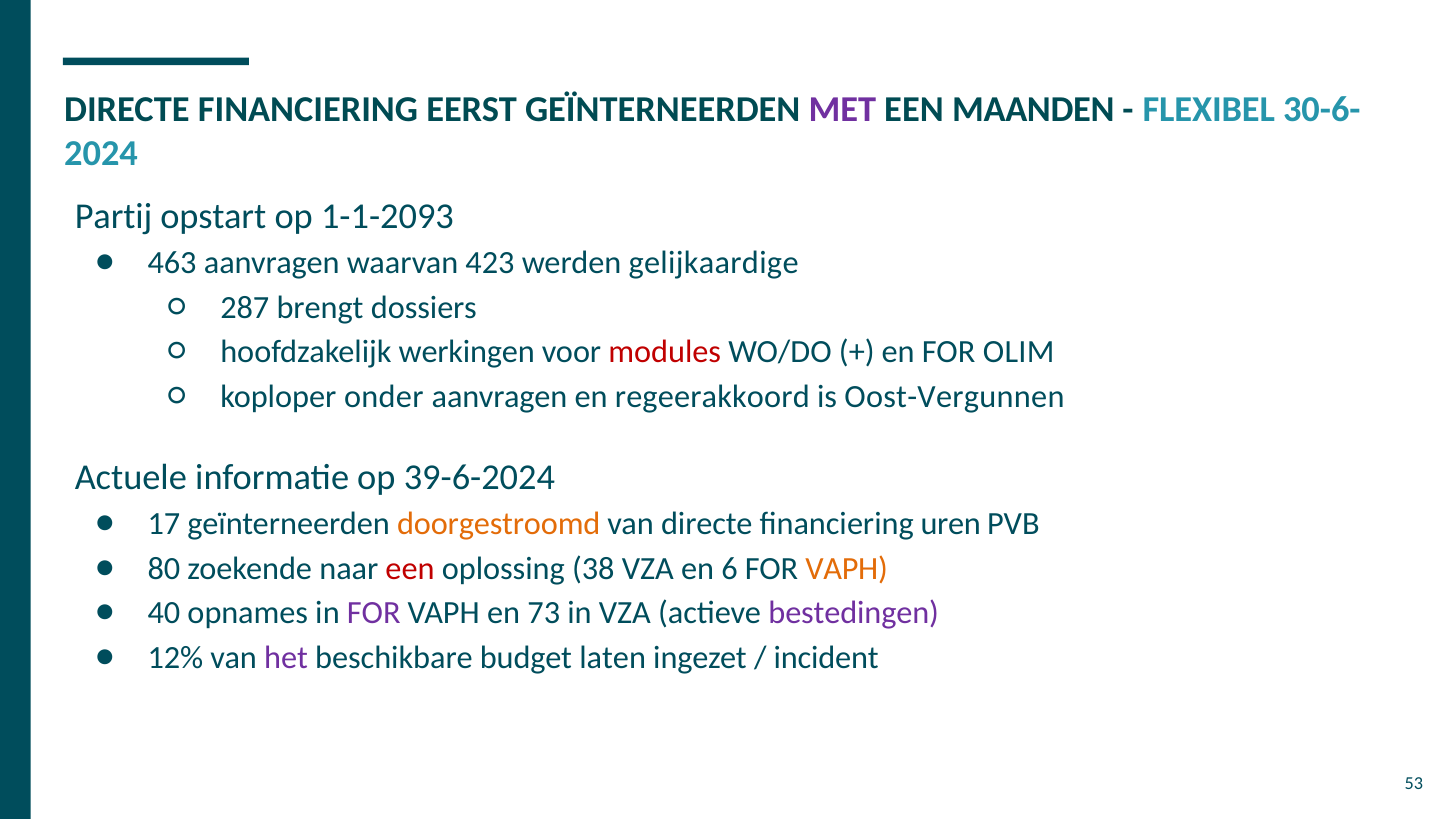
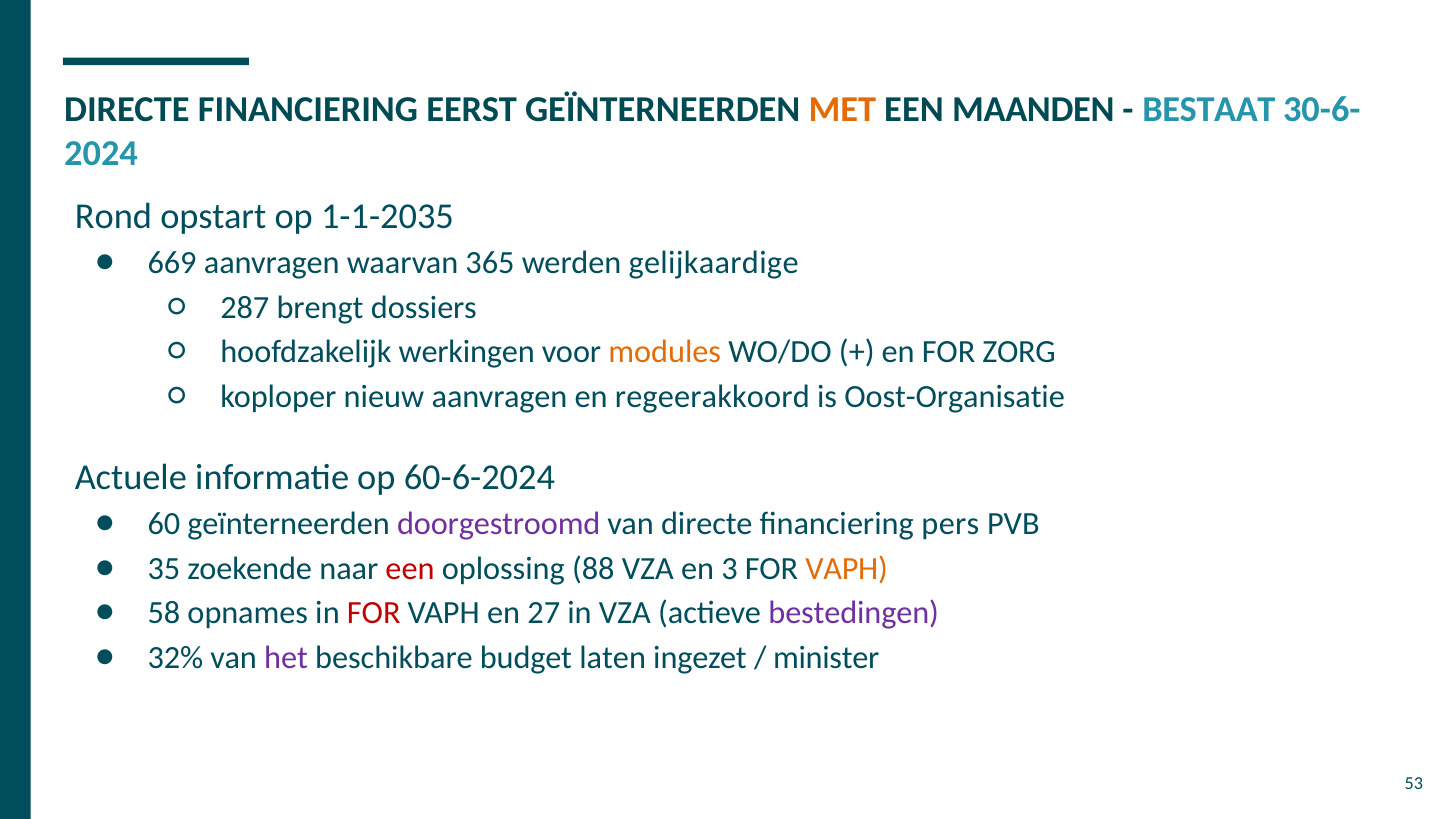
MET colour: purple -> orange (842, 110)
FLEXIBEL: FLEXIBEL -> BESTAAT (1209, 110)
Partij: Partij -> Rond (113, 216)
1-1-2093: 1-1-2093 -> 1-1-2035 (387, 216)
463: 463 -> 669 (172, 263)
423: 423 -> 365 (490, 263)
modules colour: red -> orange (665, 352)
OLIM: OLIM -> ZORG (1019, 352)
onder: onder -> nieuw (384, 397)
Oost-Vergunnen: Oost-Vergunnen -> Oost-Organisatie (955, 397)
39-6-2024: 39-6-2024 -> 60-6-2024 (479, 477)
17: 17 -> 60 (164, 524)
doorgestroomd colour: orange -> purple (499, 524)
uren: uren -> pers (950, 524)
80: 80 -> 35 (164, 569)
38: 38 -> 88 (593, 569)
6: 6 -> 3 (729, 569)
40: 40 -> 58 (164, 613)
FOR colour: purple -> red (374, 613)
73: 73 -> 27 (544, 613)
12%: 12% -> 32% (175, 658)
incident: incident -> minister (826, 658)
